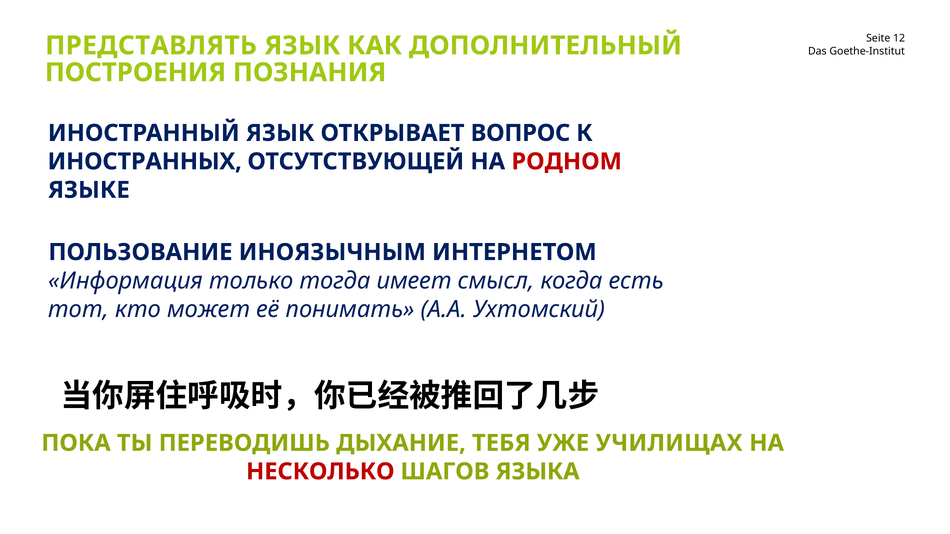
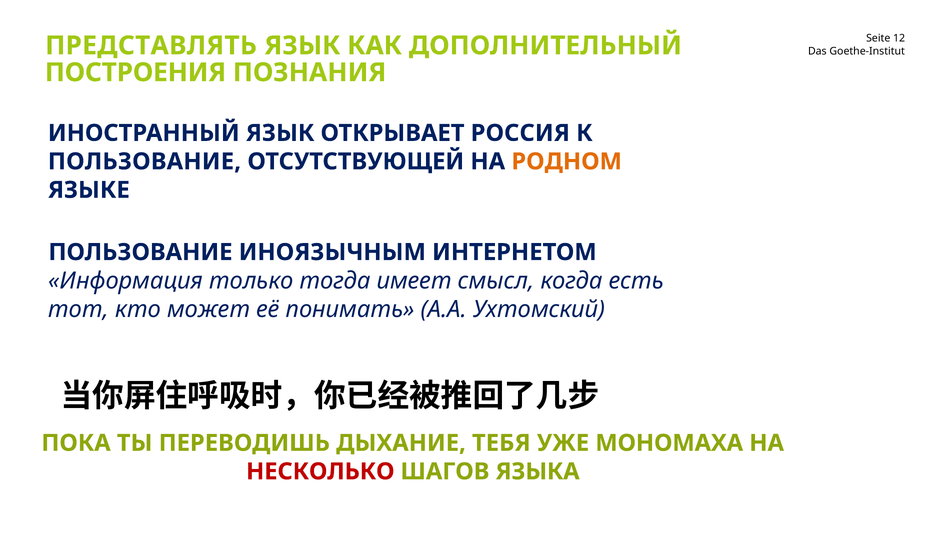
ВОПРОС: ВОПРОС -> РОССИЯ (520, 133)
ИНОСТРАННЫХ: ИНОСТРАННЫХ -> ПОЛЬЗОВАНИЕ (144, 162)
РОДНОМ colour: red -> orange (567, 162)
УЧИЛИЩАХ: УЧИЛИЩАХ -> МОНОМАХА (669, 443)
